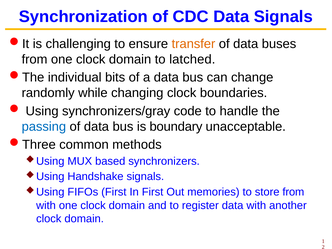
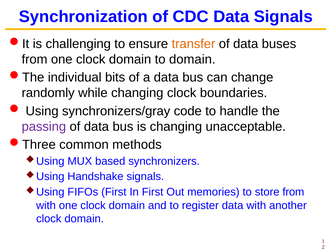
to latched: latched -> domain (192, 59)
passing colour: blue -> purple (44, 127)
is boundary: boundary -> changing (176, 127)
